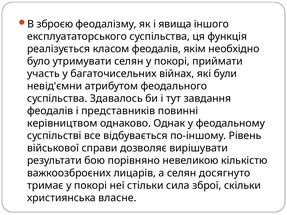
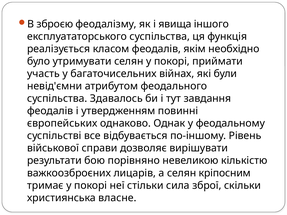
представників: представників -> утвердженням (118, 111)
керівництвом: керівництвом -> європейських (62, 123)
досягнуто: досягнуто -> кріпосним (225, 173)
